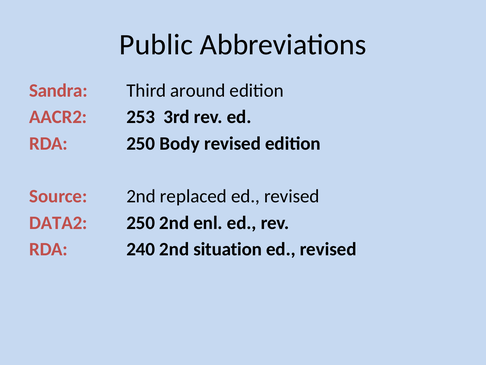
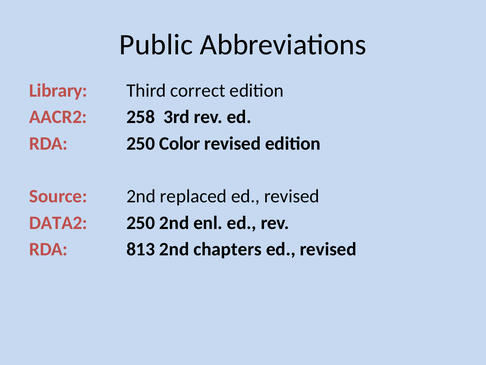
Sandra: Sandra -> Library (58, 90)
around: around -> correct (198, 90)
253: 253 -> 258 (141, 117)
Body: Body -> Color (180, 143)
240: 240 -> 813 (141, 249)
situation: situation -> chapters (228, 249)
